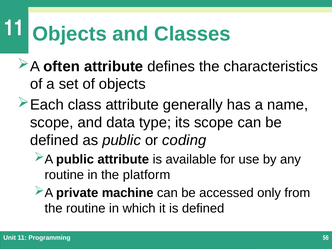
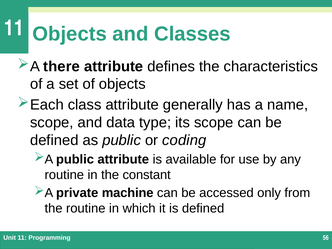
often: often -> there (62, 66)
platform: platform -> constant (147, 175)
